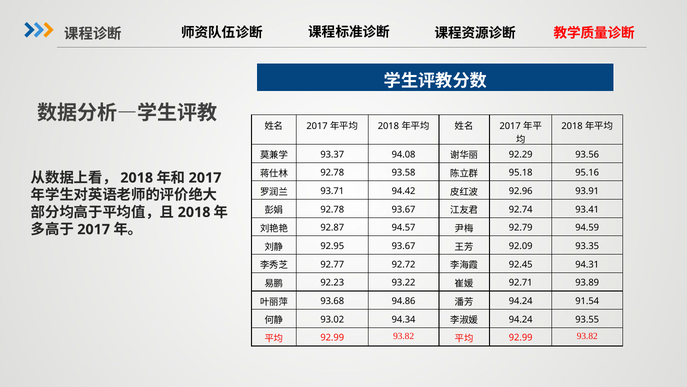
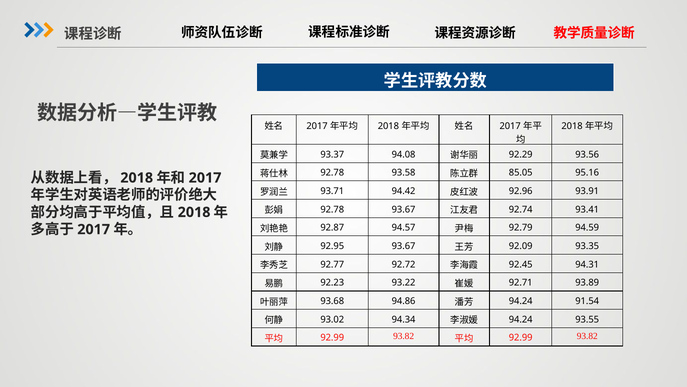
95.18: 95.18 -> 85.05 (521, 173)
